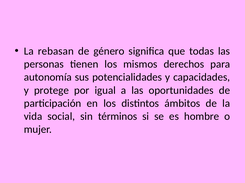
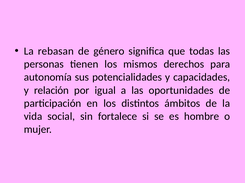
protege: protege -> relación (51, 91)
términos: términos -> fortalece (118, 117)
